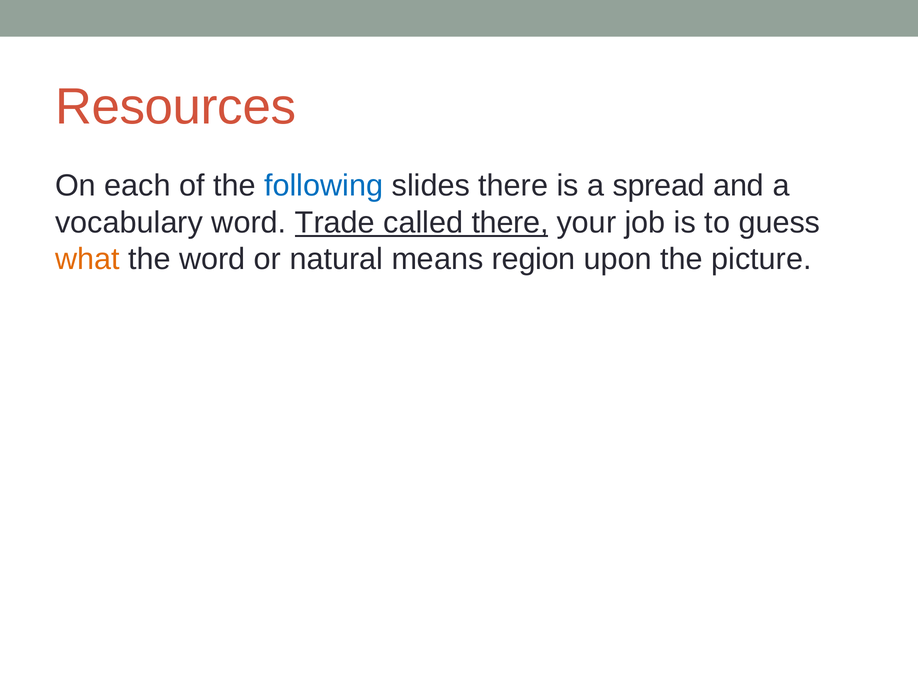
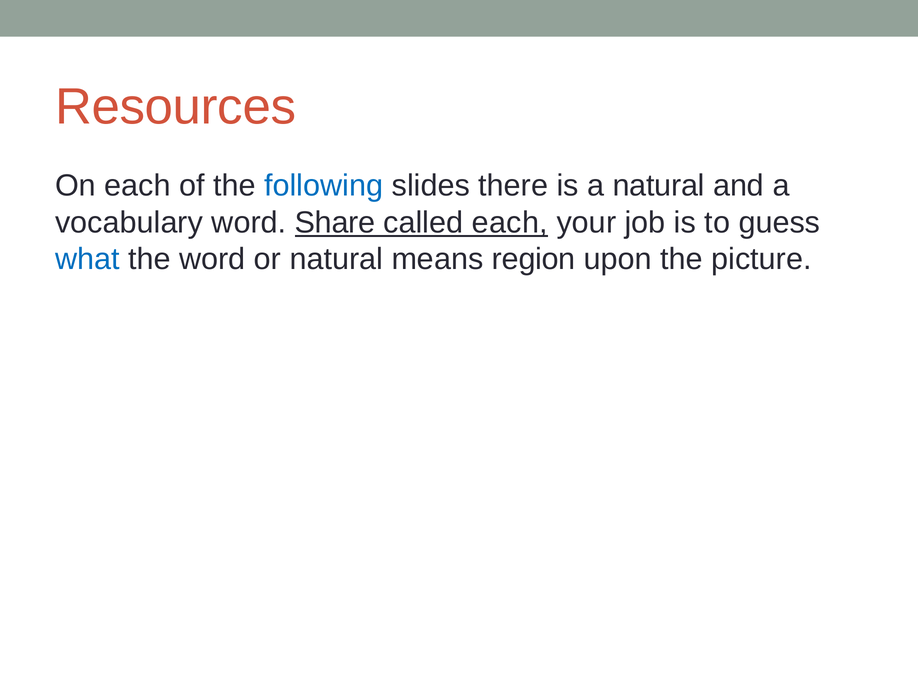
a spread: spread -> natural (659, 186)
Trade: Trade -> Share (335, 222)
called there: there -> each (510, 222)
what colour: orange -> blue (87, 259)
